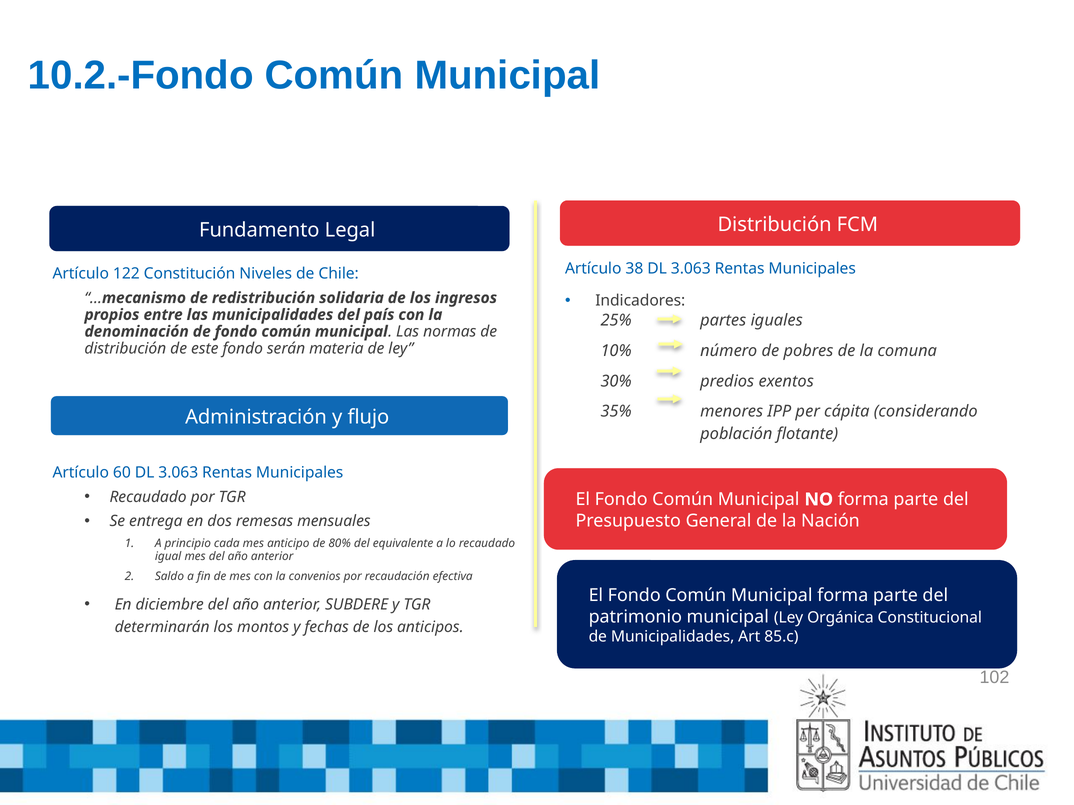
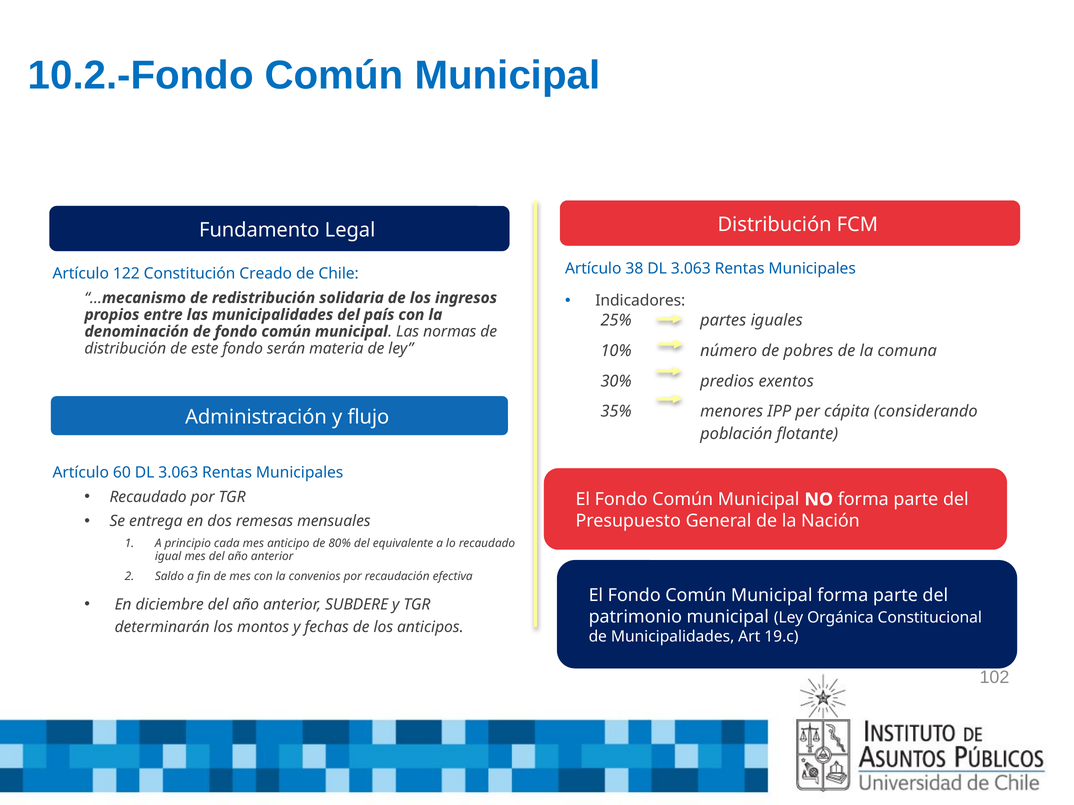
Niveles: Niveles -> Creado (266, 274)
85.c: 85.c -> 19.c (781, 637)
